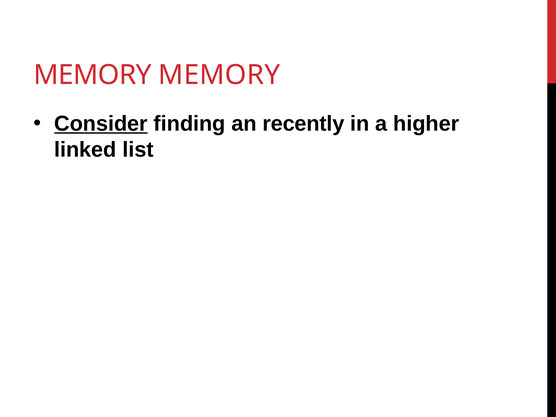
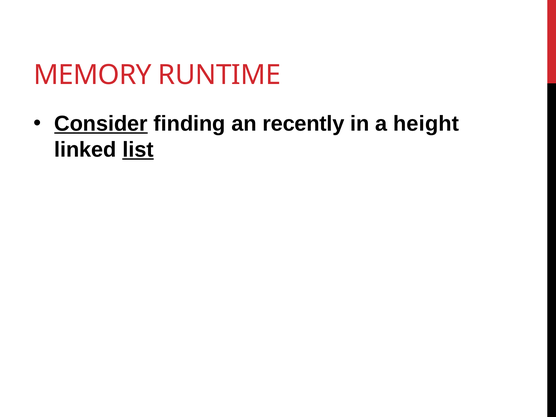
MEMORY MEMORY: MEMORY -> RUNTIME (219, 75)
higher: higher -> height (426, 124)
list underline: none -> present (138, 150)
